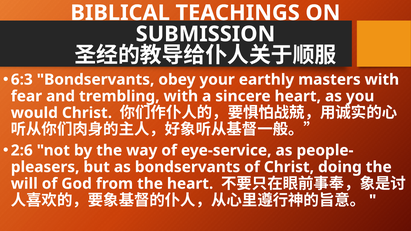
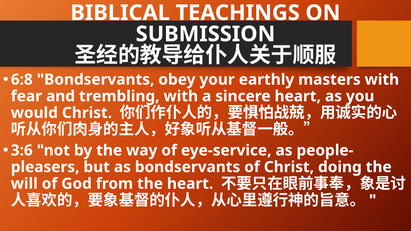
6:3: 6:3 -> 6:8 (22, 80)
2:6: 2:6 -> 3:6 (22, 151)
